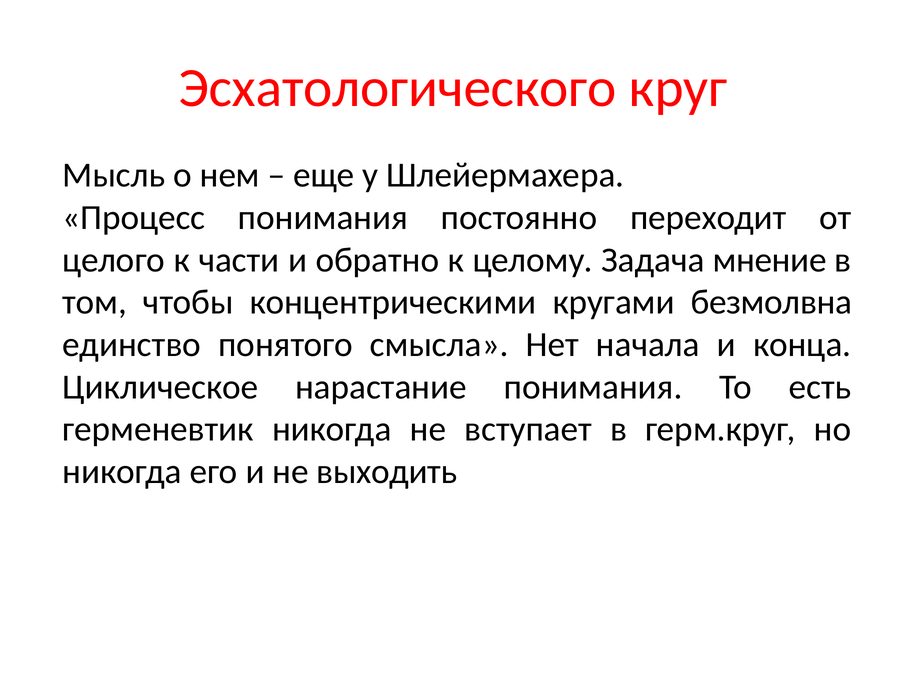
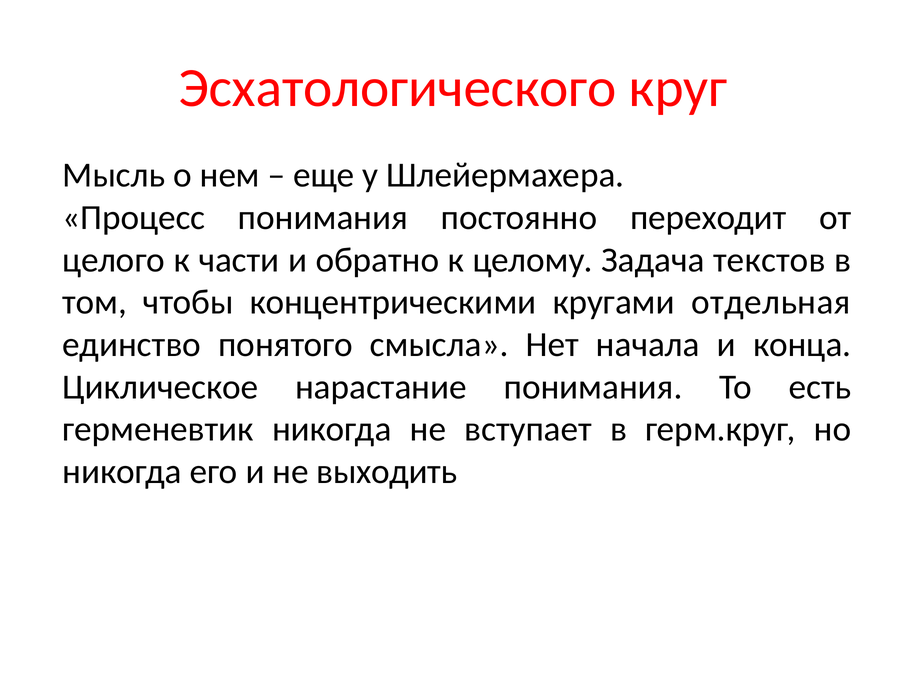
мнение: мнение -> текстов (769, 260)
безмолвна: безмолвна -> отдельная (771, 302)
